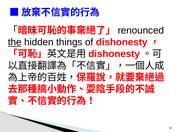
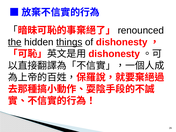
things underline: none -> present (69, 42)
